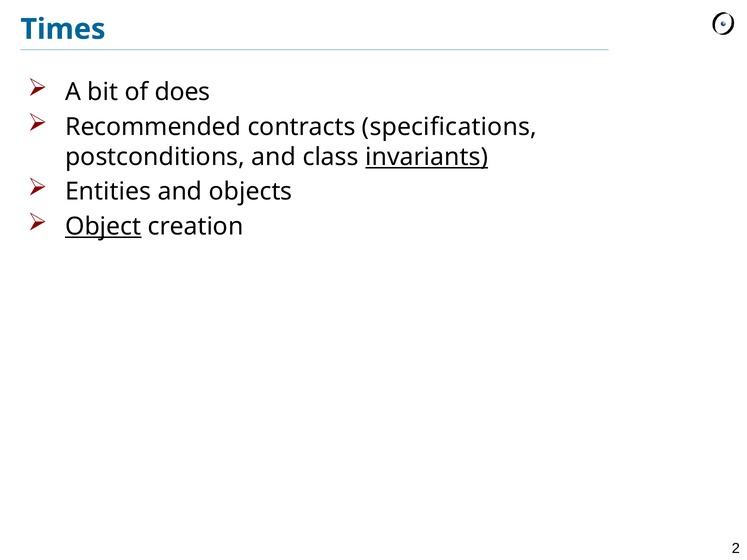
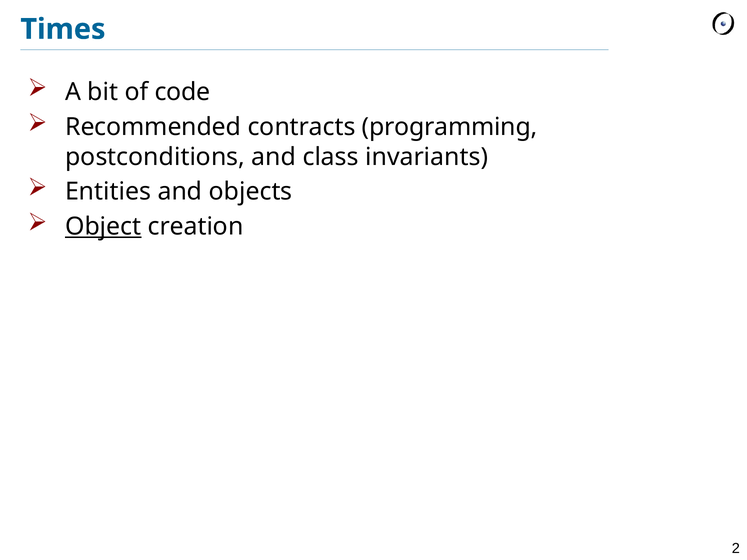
does: does -> code (182, 92)
specifications: specifications -> programming (450, 127)
invariants underline: present -> none (427, 157)
